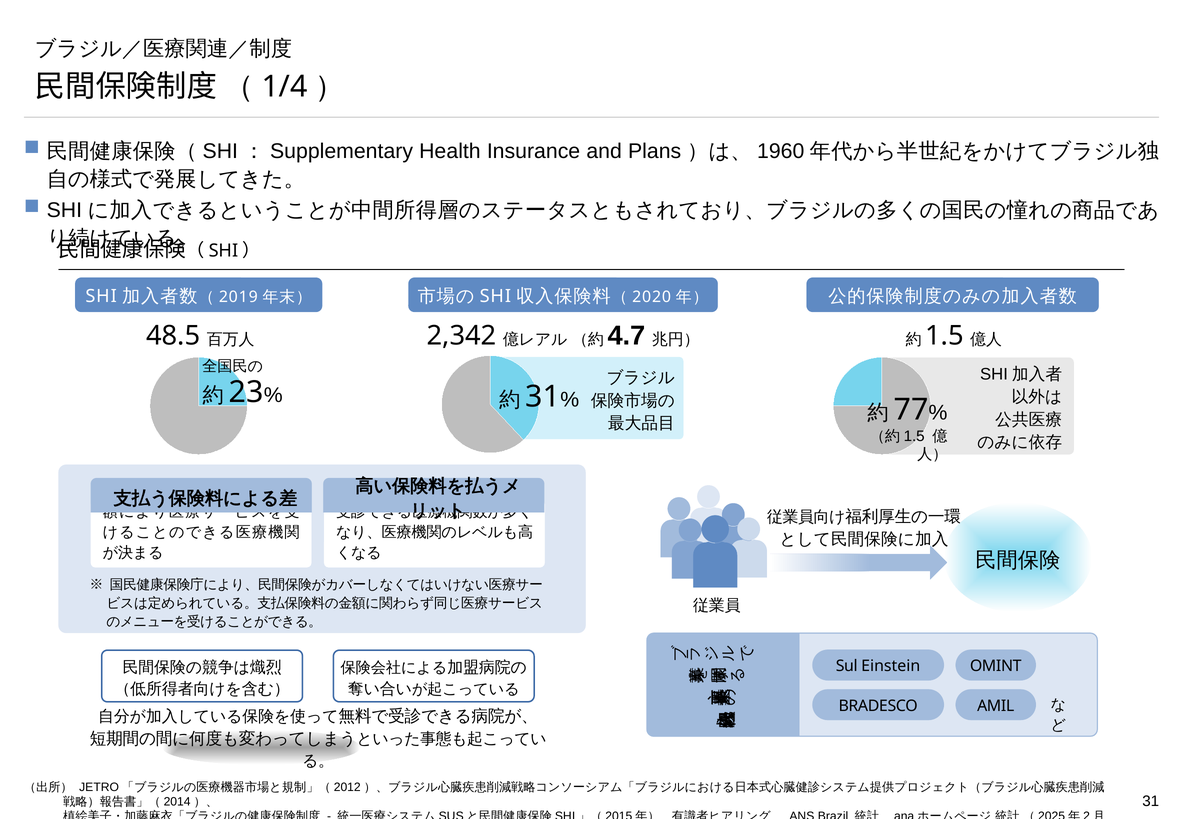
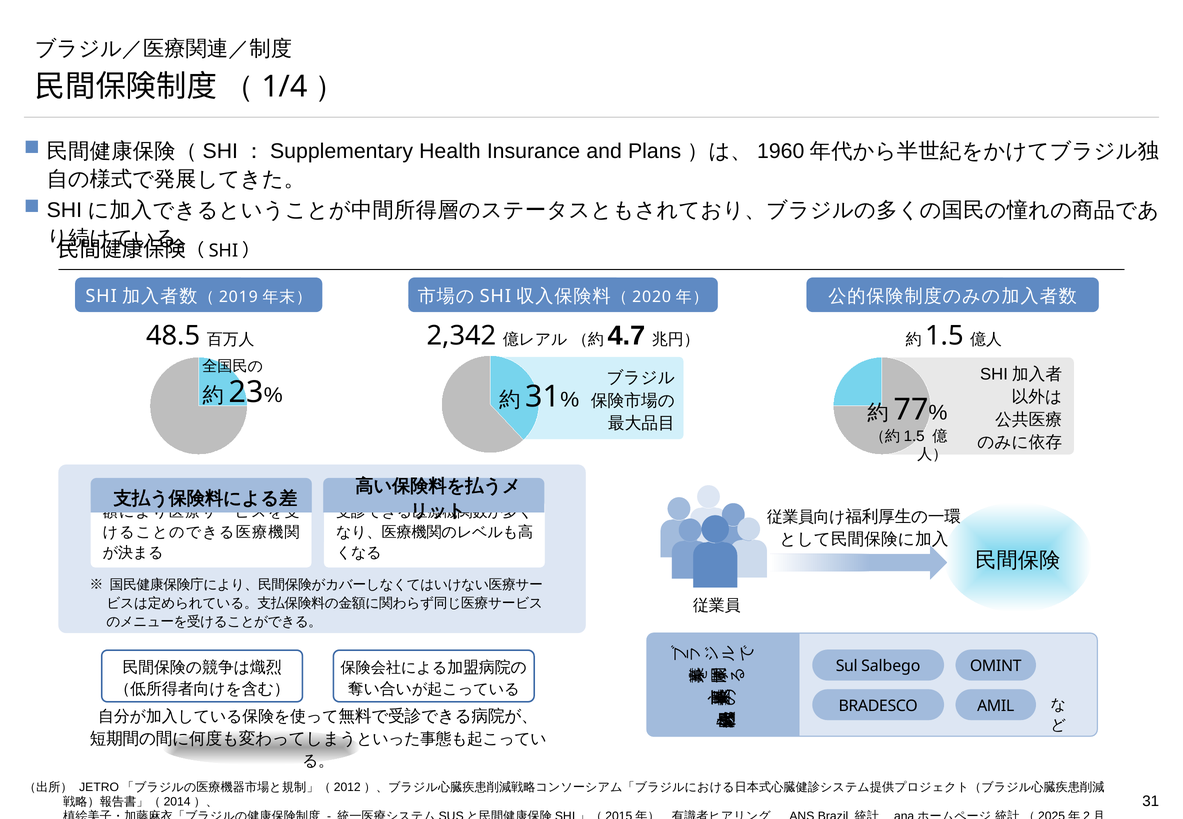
Einstein: Einstein -> Salbego (891, 666)
